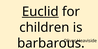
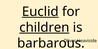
children underline: none -> present (44, 27)
